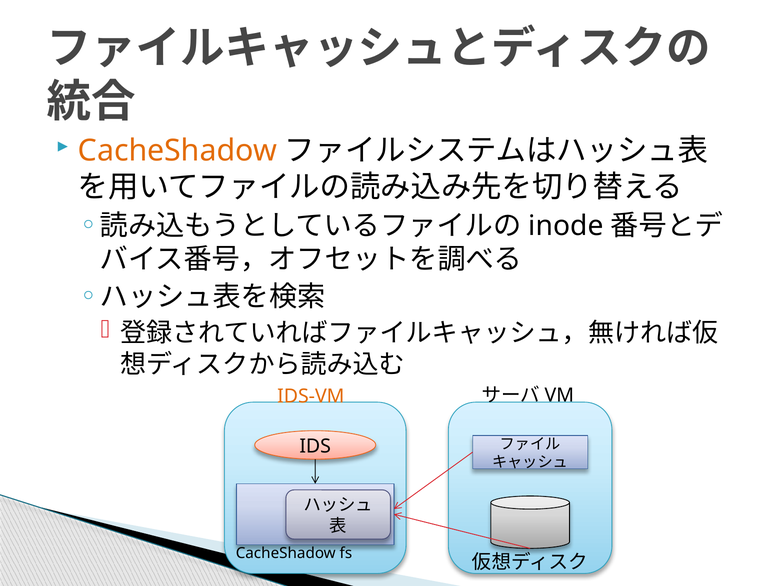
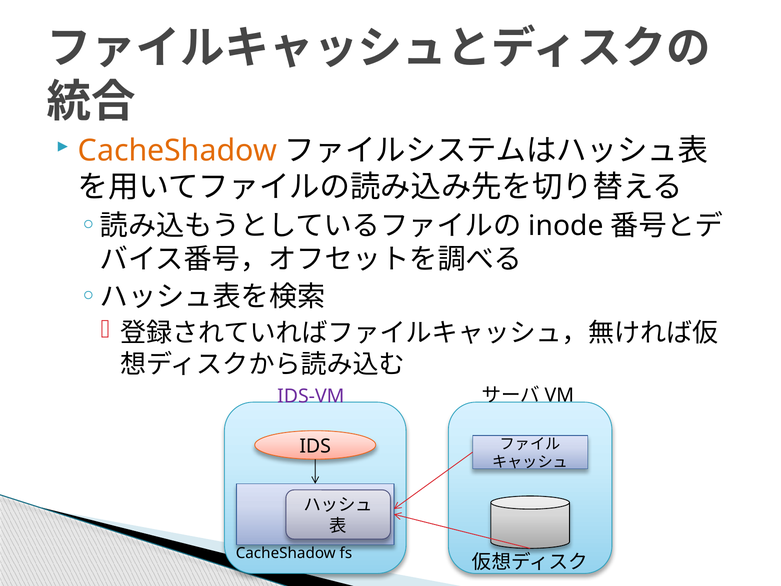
IDS-VM colour: orange -> purple (311, 396)
